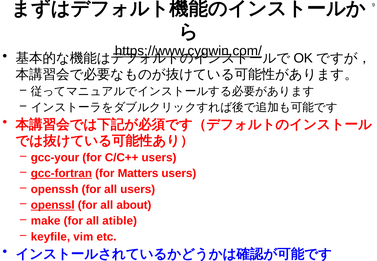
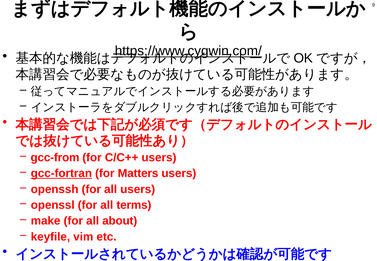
gcc-your: gcc-your -> gcc-from (55, 157)
openssl underline: present -> none (53, 205)
about: about -> terms (134, 205)
atible: atible -> about (120, 221)
